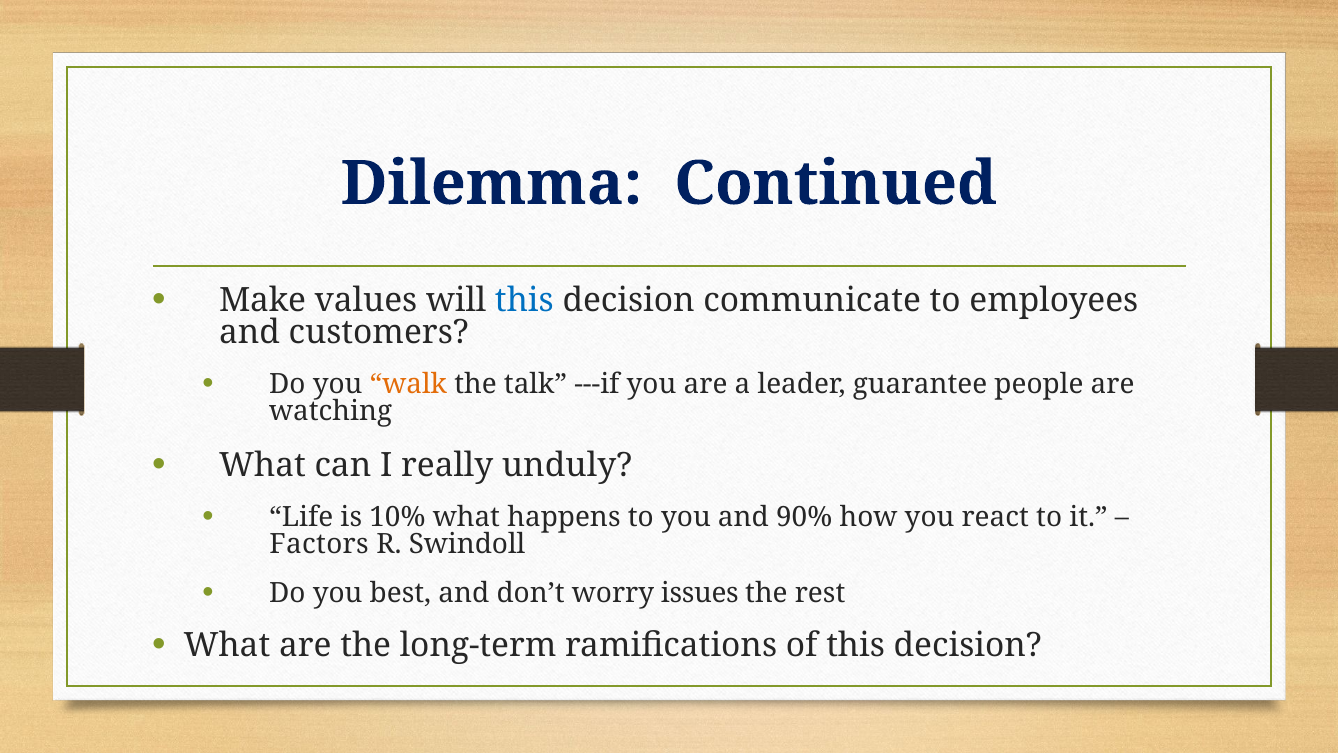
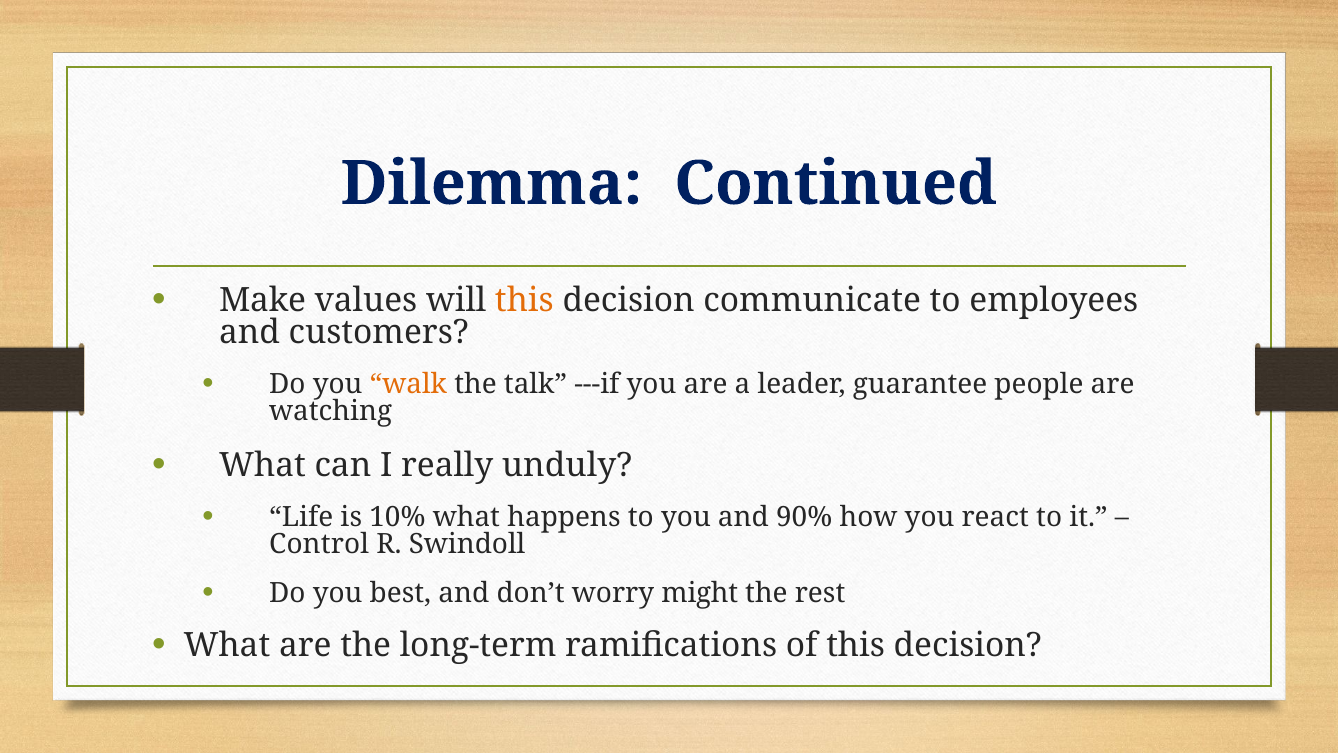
this colour: blue -> orange (524, 300)
Factors: Factors -> Control (319, 544)
issues: issues -> might (700, 593)
